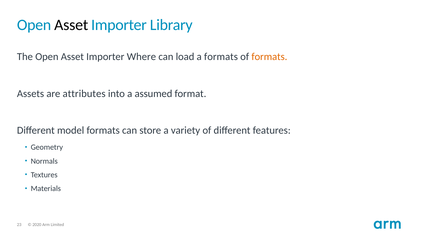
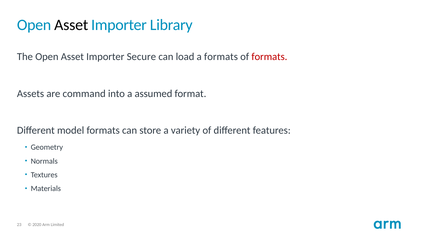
Where: Where -> Secure (141, 57)
formats colour: orange -> red (269, 57)
attributes: attributes -> command (84, 93)
